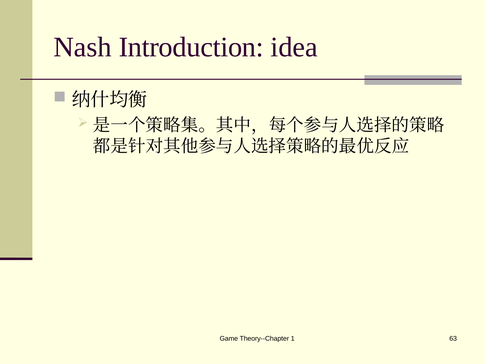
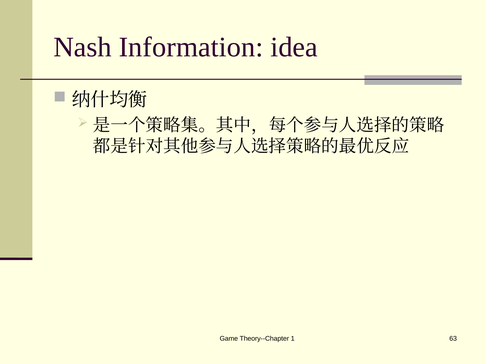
Introduction: Introduction -> Information (191, 47)
